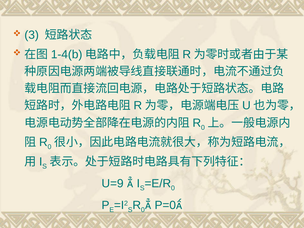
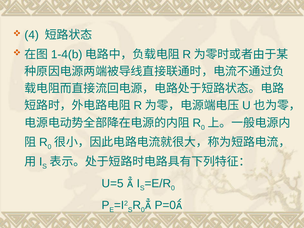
3: 3 -> 4 (32, 35)
U=9: U=9 -> U=5 (113, 183)
